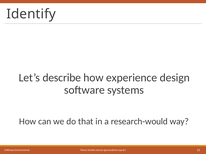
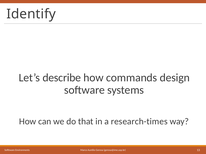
experience: experience -> commands (132, 78)
research-would: research-would -> research-times (139, 122)
